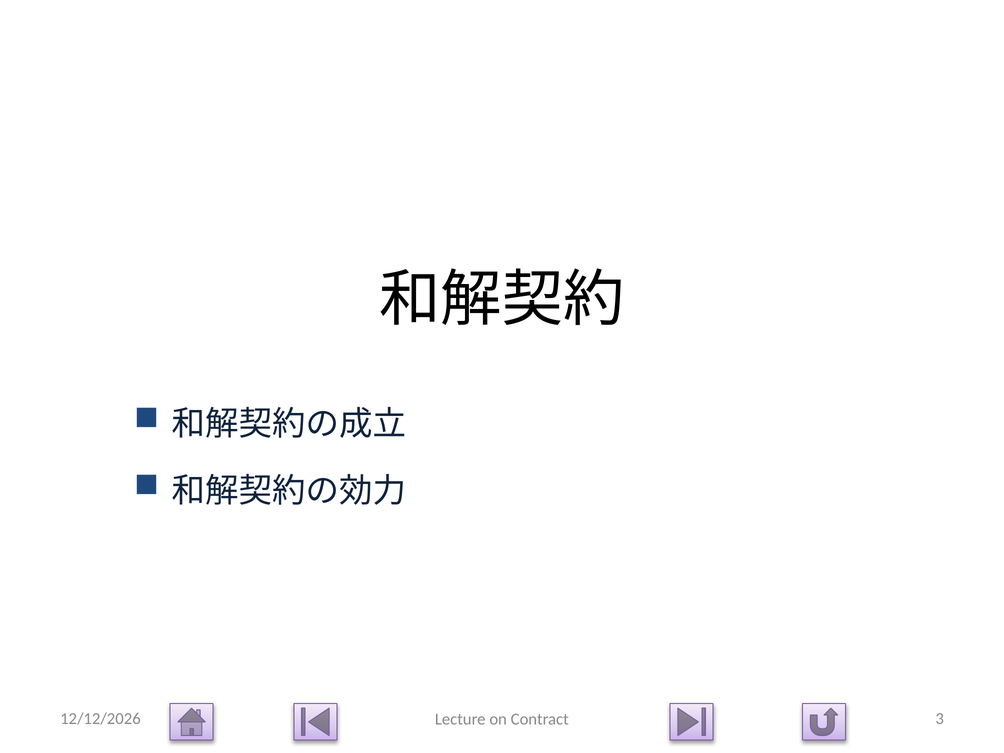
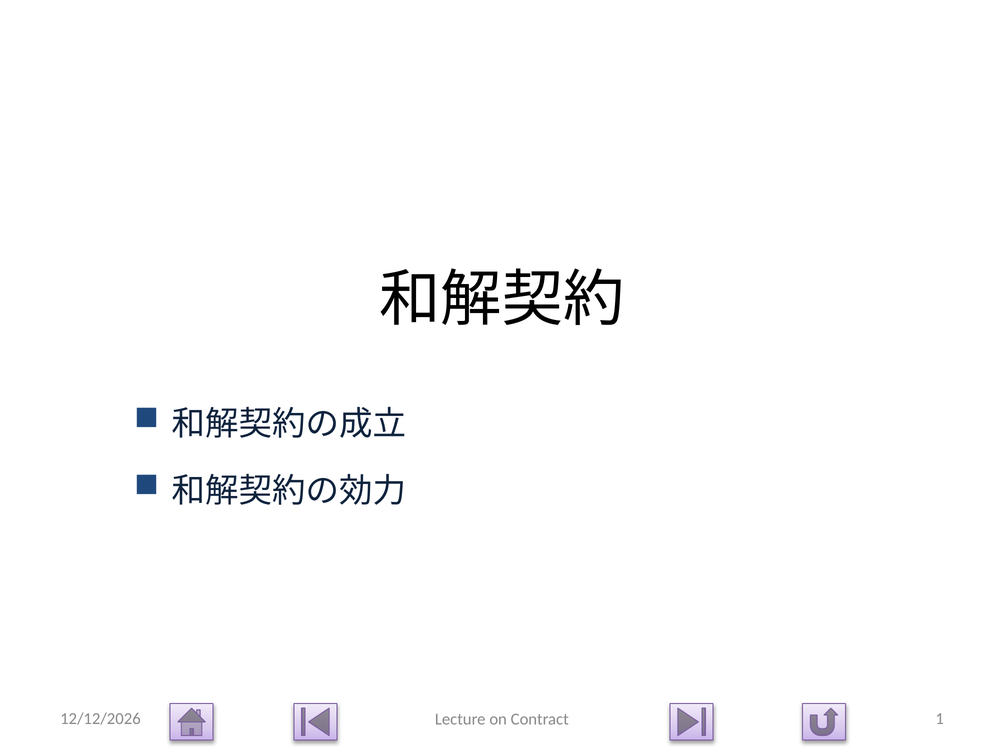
3: 3 -> 1 (940, 719)
